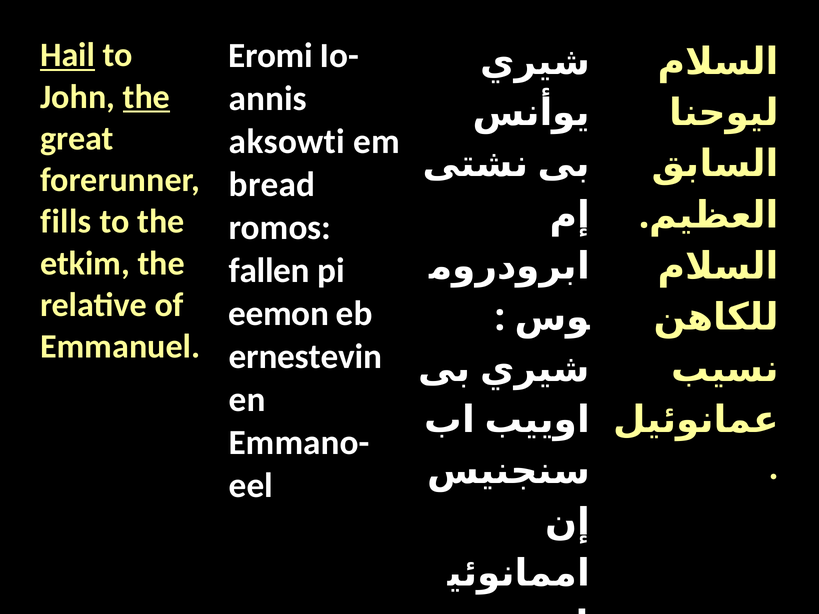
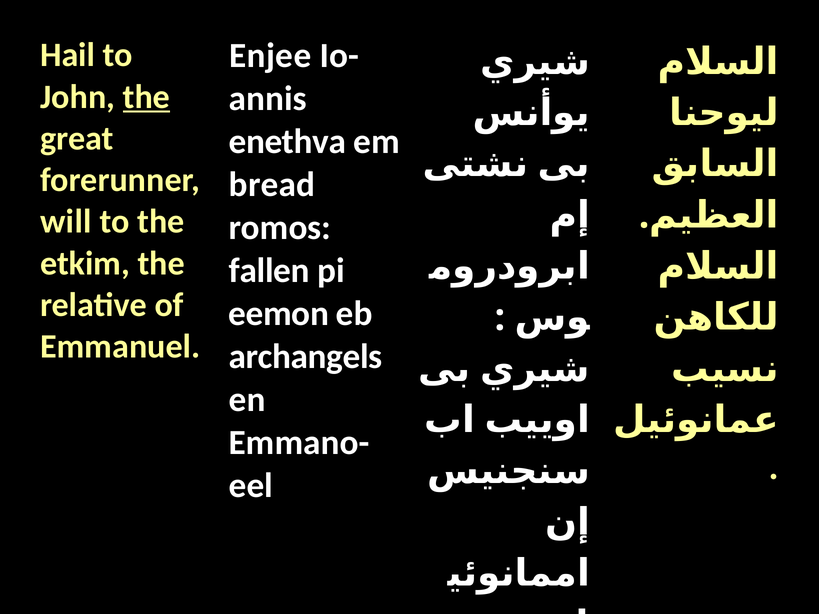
Hail underline: present -> none (68, 55)
Eromi: Eromi -> Enjee (270, 56)
aksowti: aksowti -> enethva (287, 142)
fills: fills -> will (66, 222)
ernestevin: ernestevin -> archangels (306, 357)
